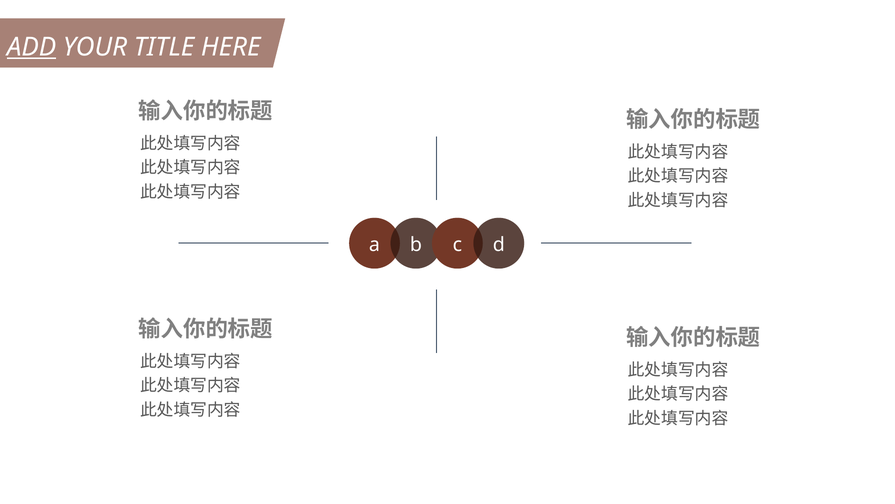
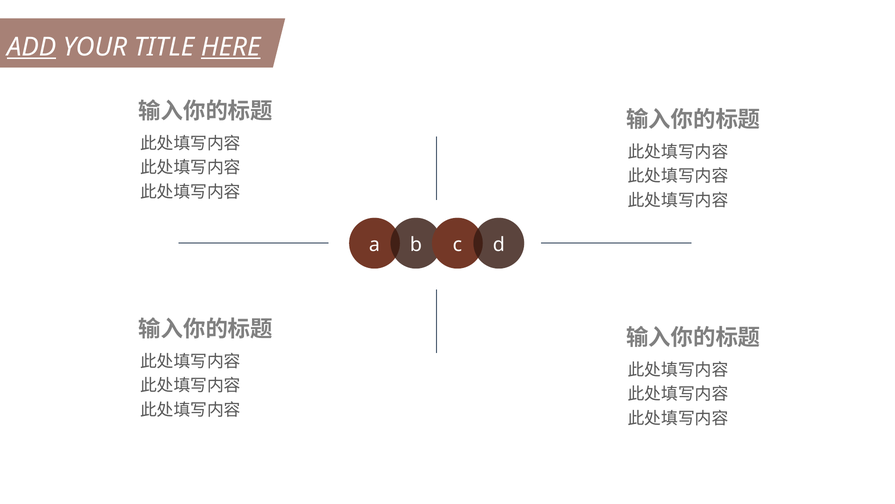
HERE underline: none -> present (231, 47)
